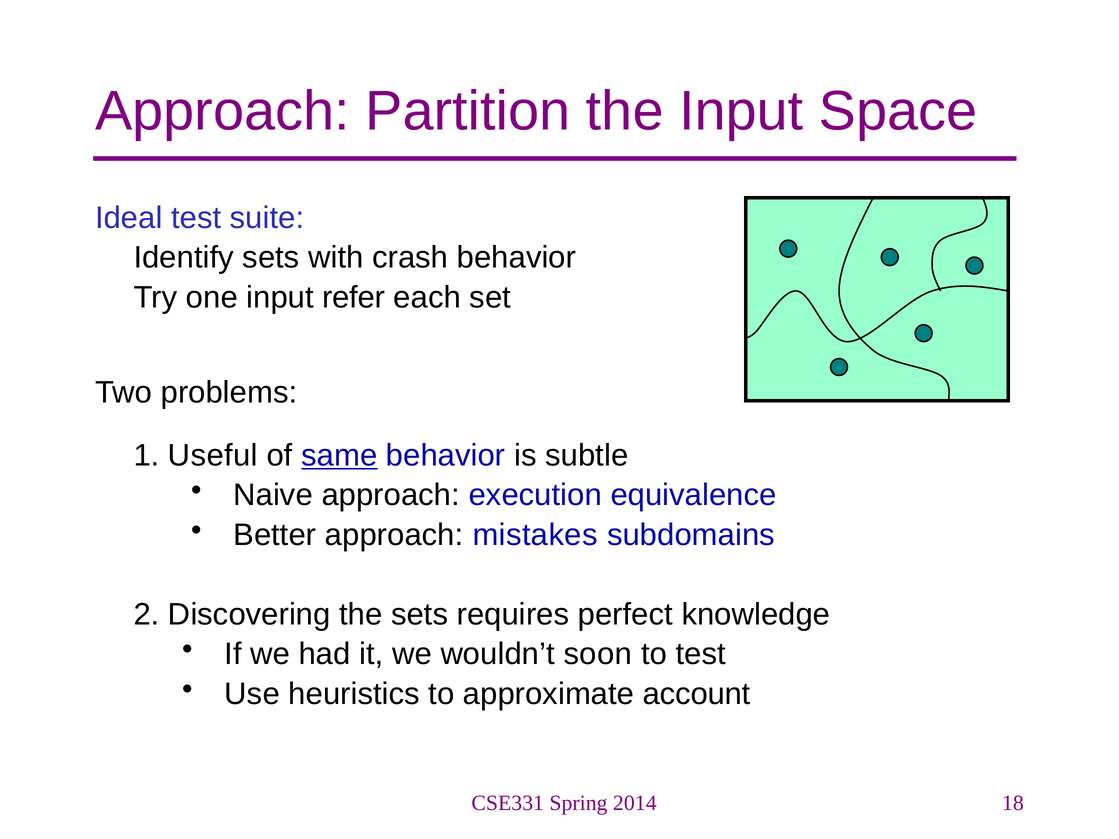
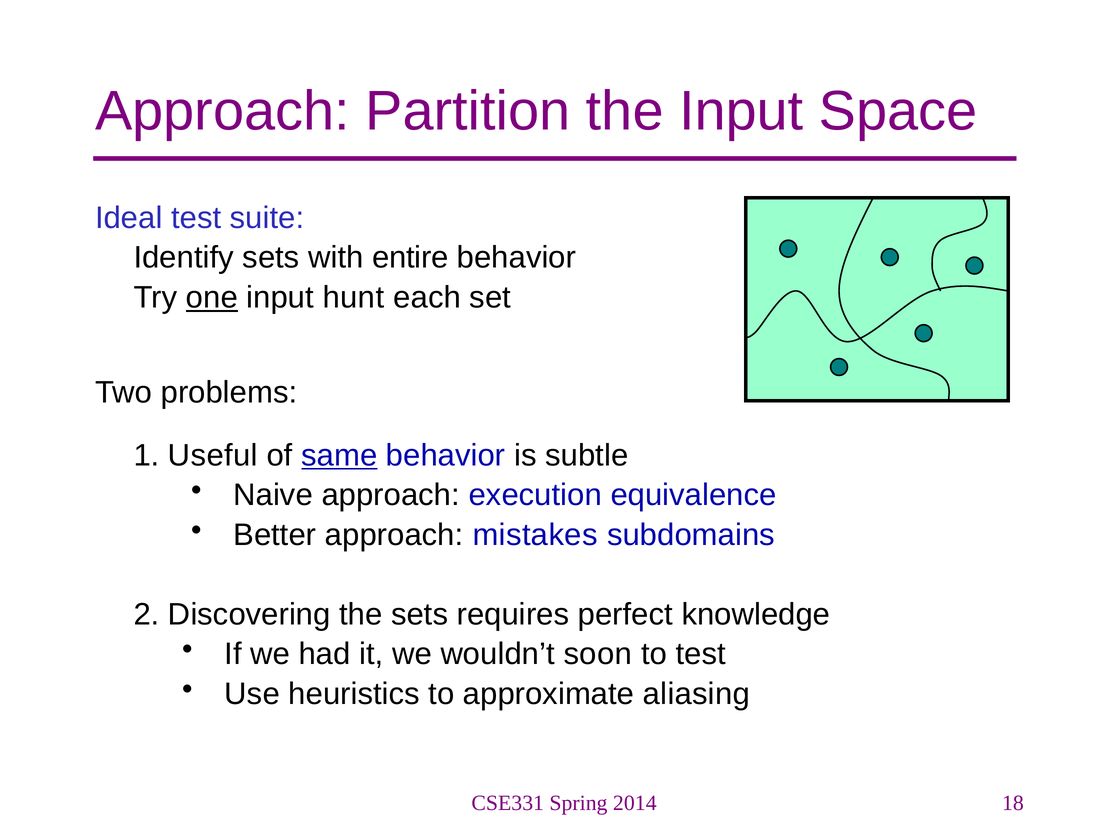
crash: crash -> entire (410, 258)
one underline: none -> present (212, 298)
refer: refer -> hunt (353, 298)
account: account -> aliasing (696, 694)
